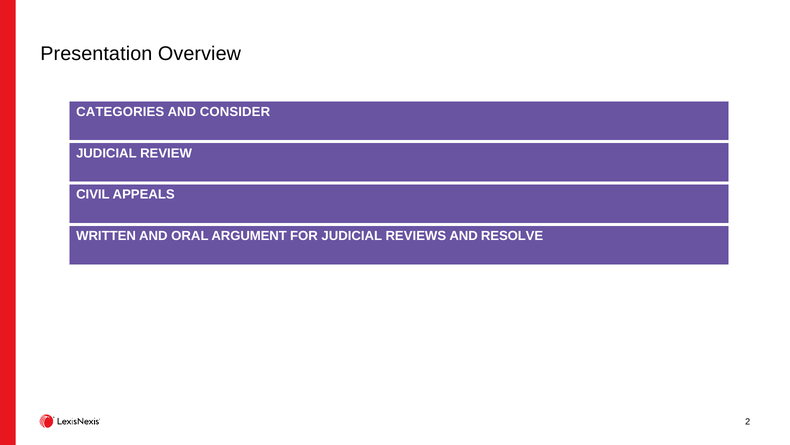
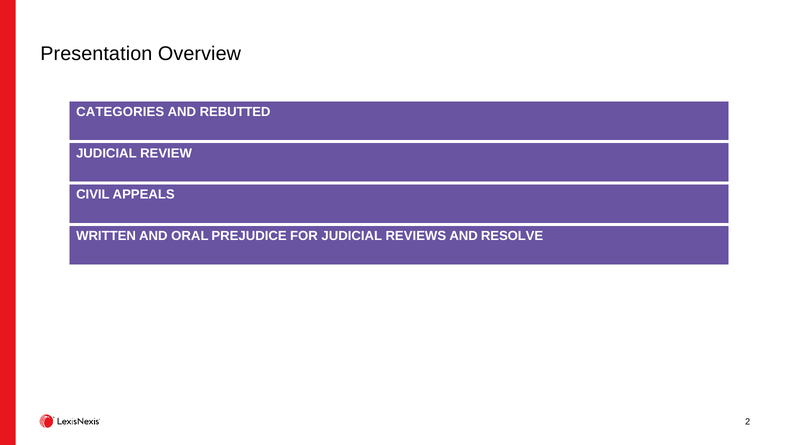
CONSIDER: CONSIDER -> REBUTTED (235, 112)
ARGUMENT: ARGUMENT -> PREJUDICE (249, 236)
